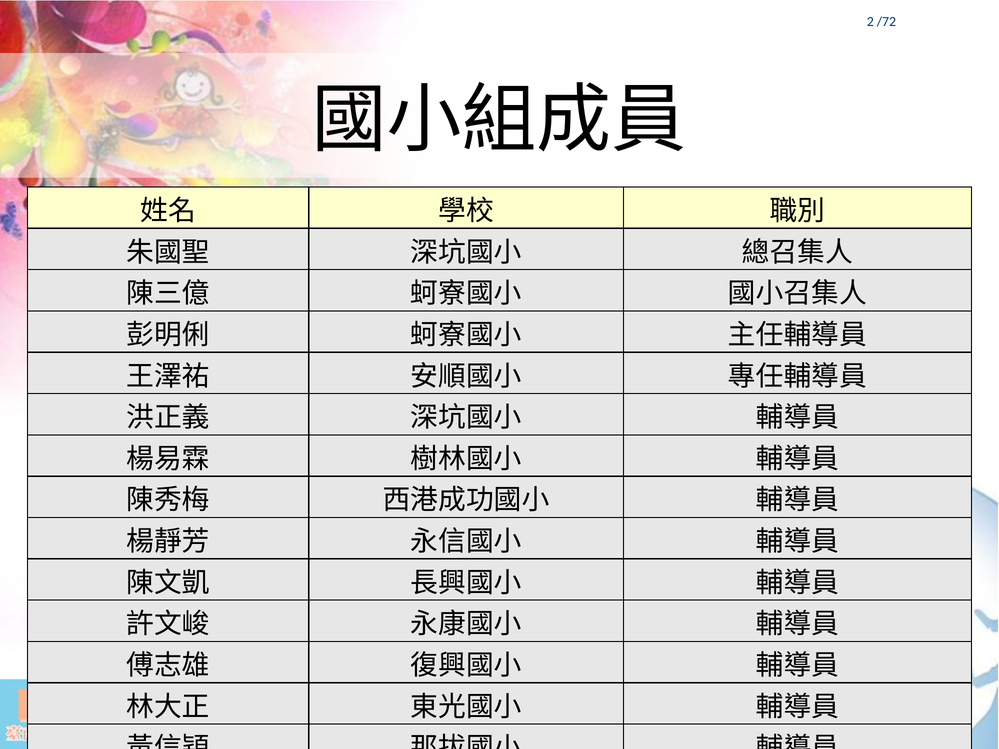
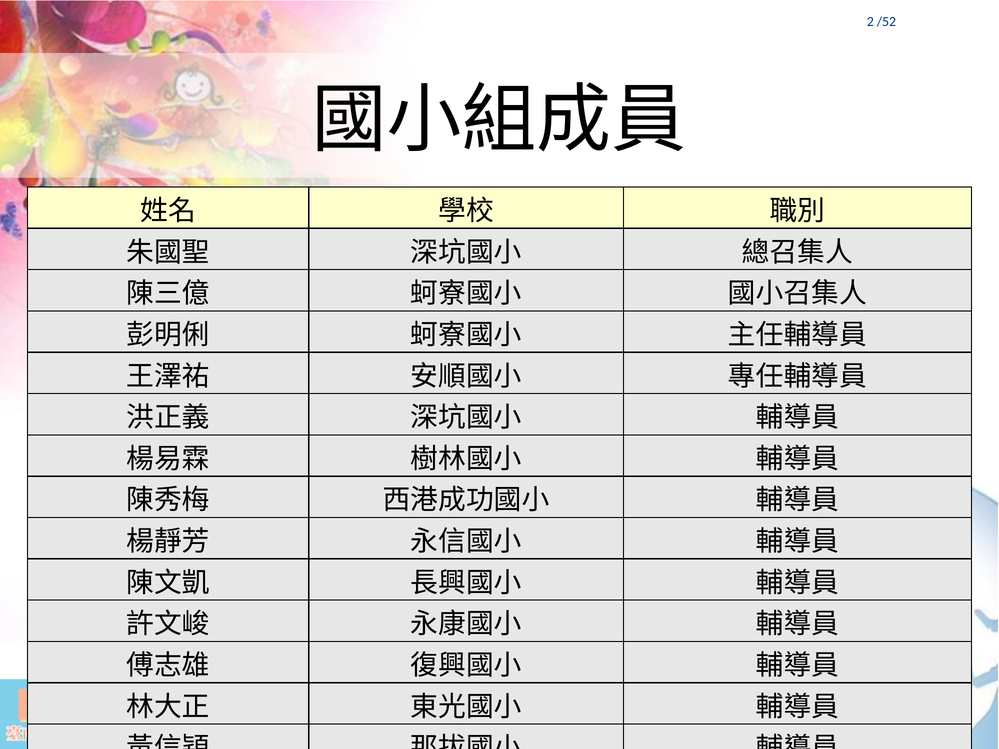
/72: /72 -> /52 (886, 21)
